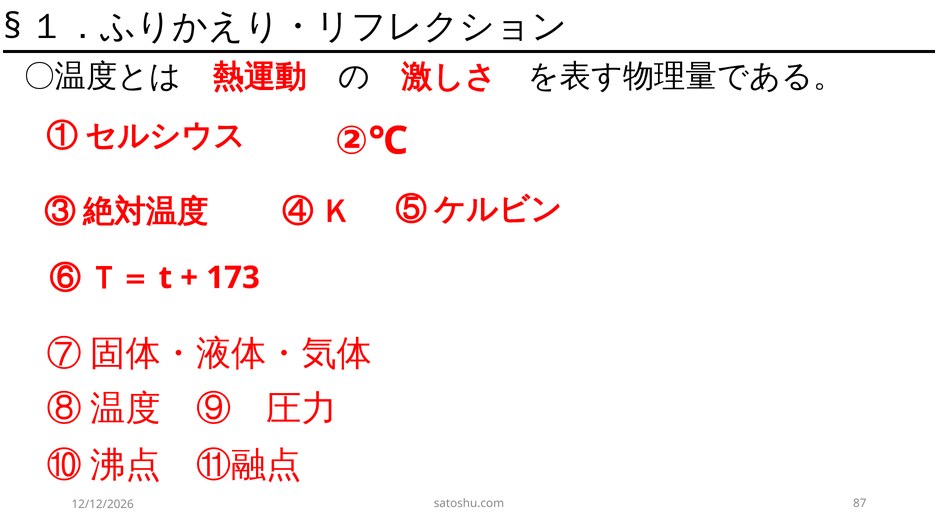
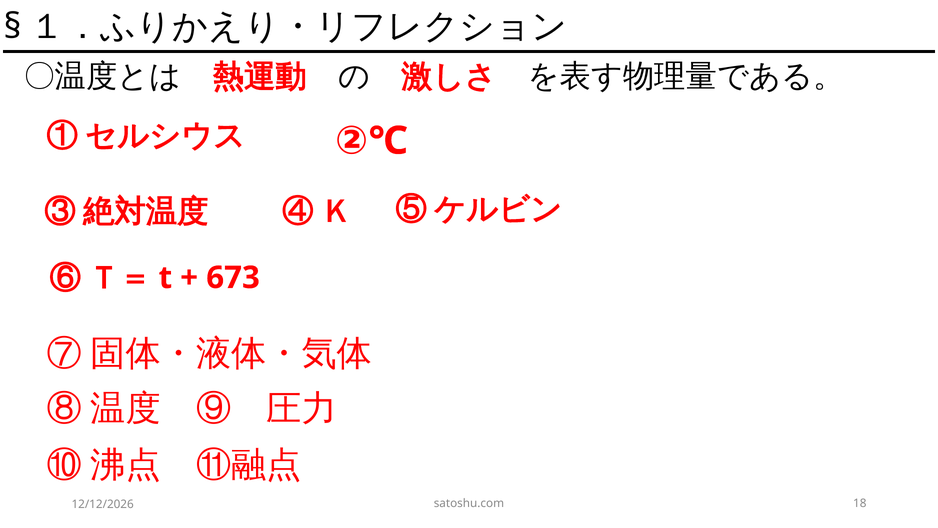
173: 173 -> 673 (233, 278)
87: 87 -> 18 (860, 503)
